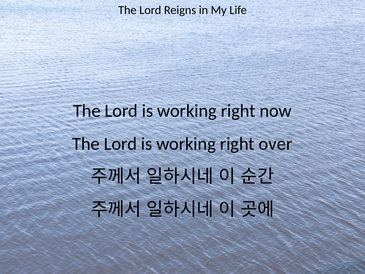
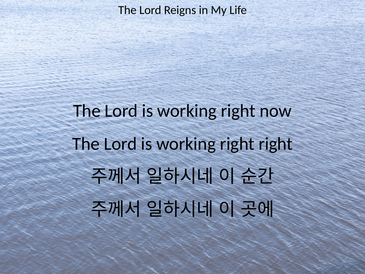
right over: over -> right (276, 144)
